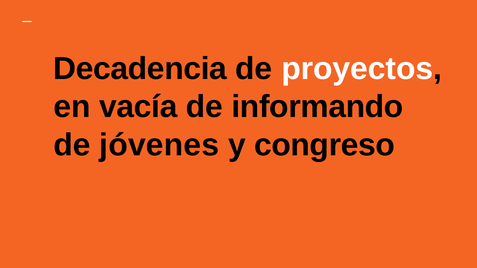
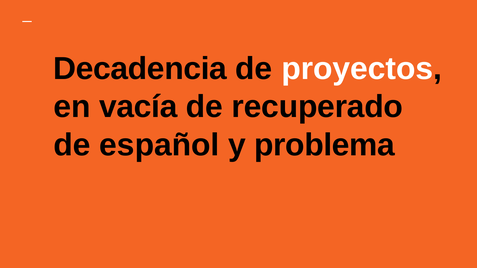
informando: informando -> recuperado (317, 107)
jóvenes: jóvenes -> español (159, 145)
congreso: congreso -> problema (325, 145)
